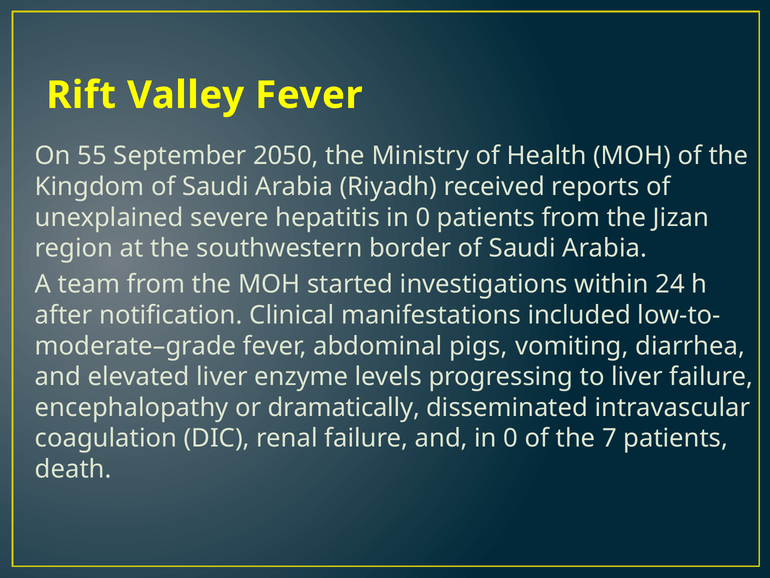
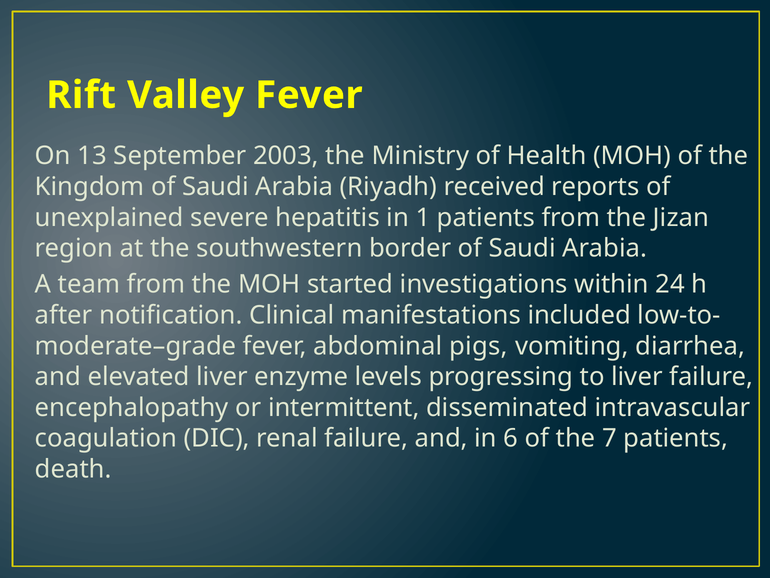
55: 55 -> 13 (92, 156)
2050: 2050 -> 2003 (286, 156)
hepatitis in 0: 0 -> 1 (423, 217)
dramatically: dramatically -> intermittent (344, 407)
and in 0: 0 -> 6 (511, 438)
